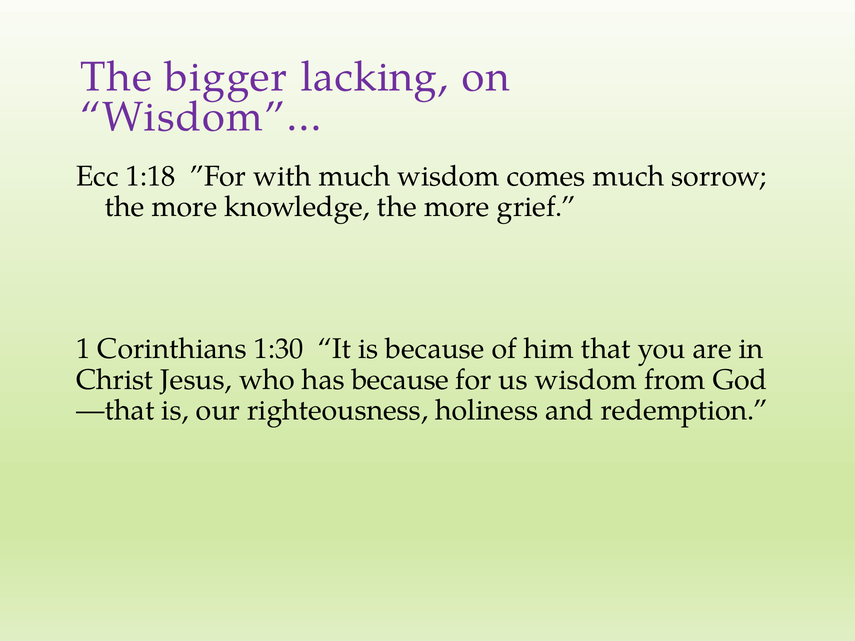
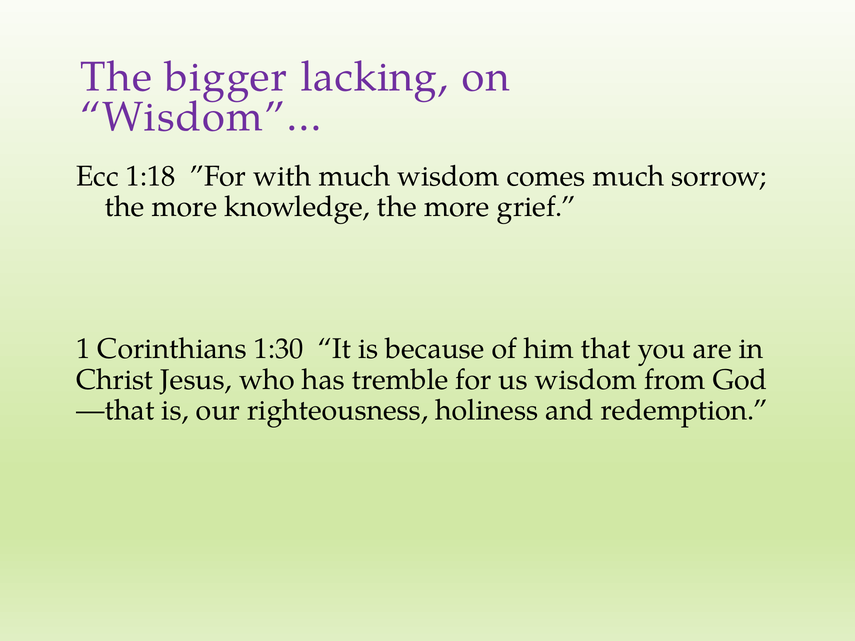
has because: because -> tremble (400, 380)
